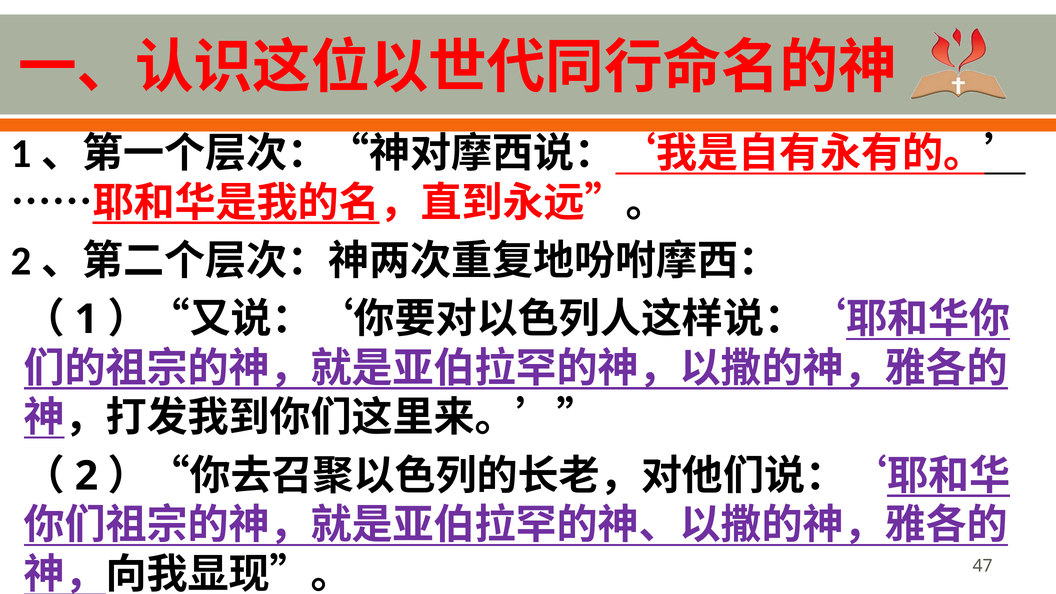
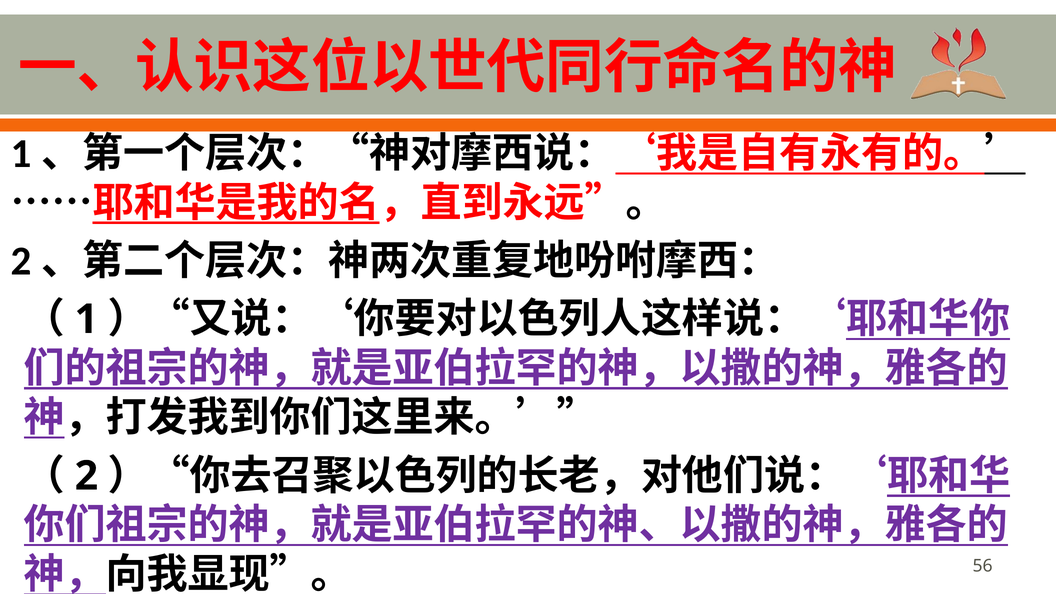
47: 47 -> 56 (983, 566)
